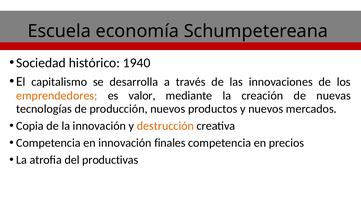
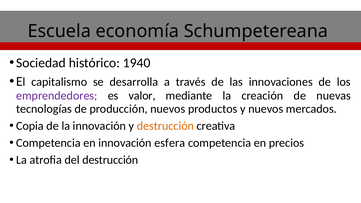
emprendedores colour: orange -> purple (57, 96)
finales: finales -> esfera (170, 143)
del productivas: productivas -> destrucción (110, 160)
